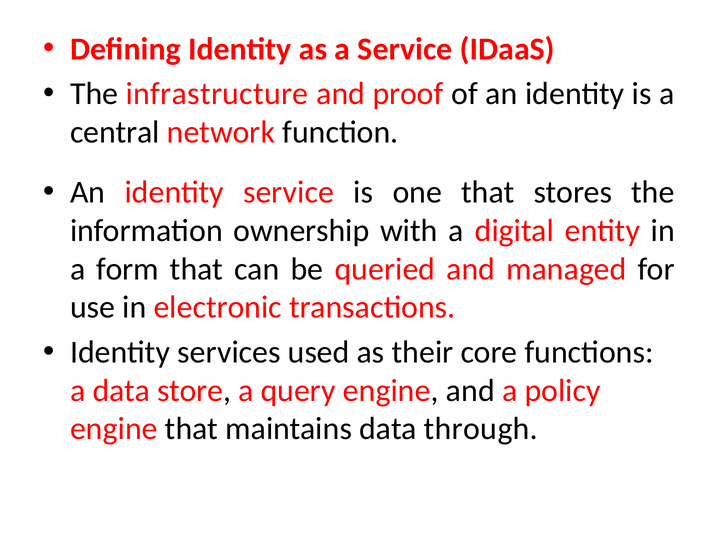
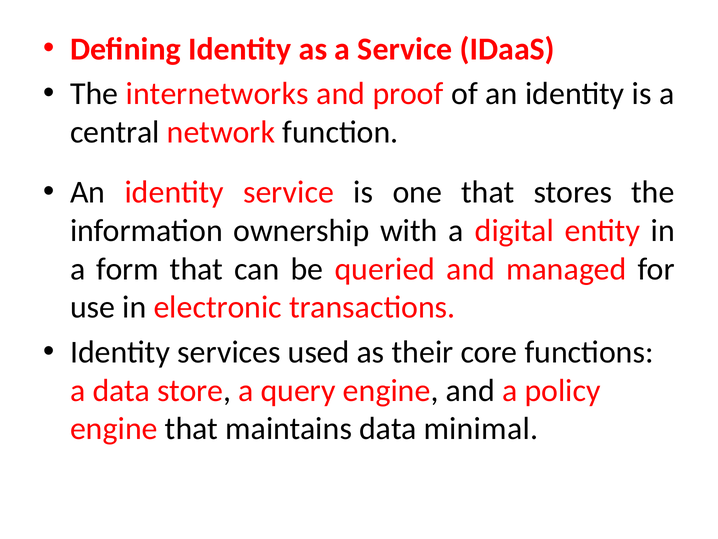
infrastructure: infrastructure -> internetworks (217, 94)
through: through -> minimal (481, 428)
